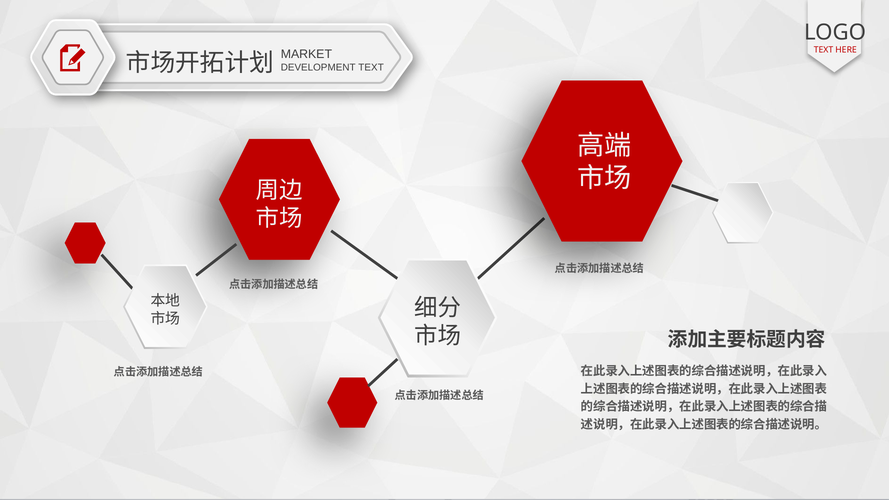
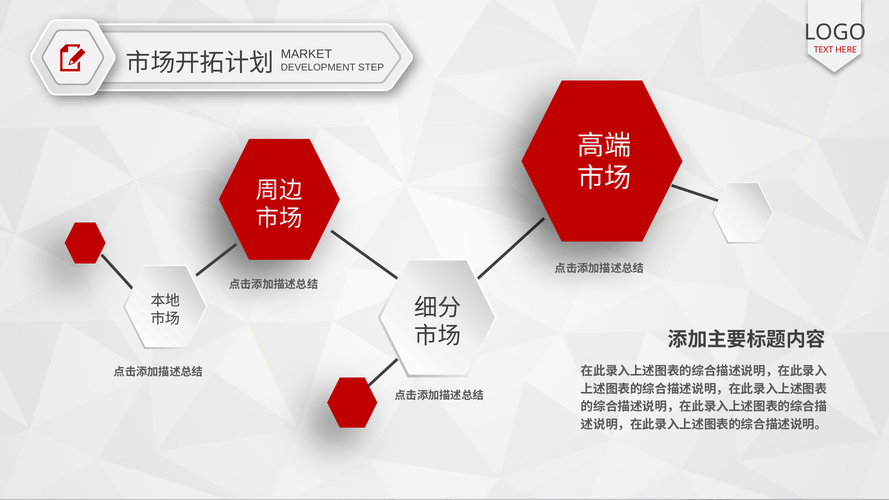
DEVELOPMENT TEXT: TEXT -> STEP (371, 67)
